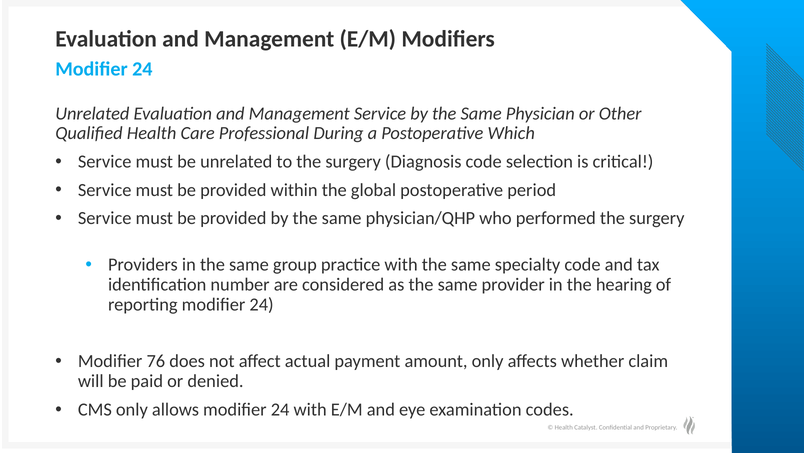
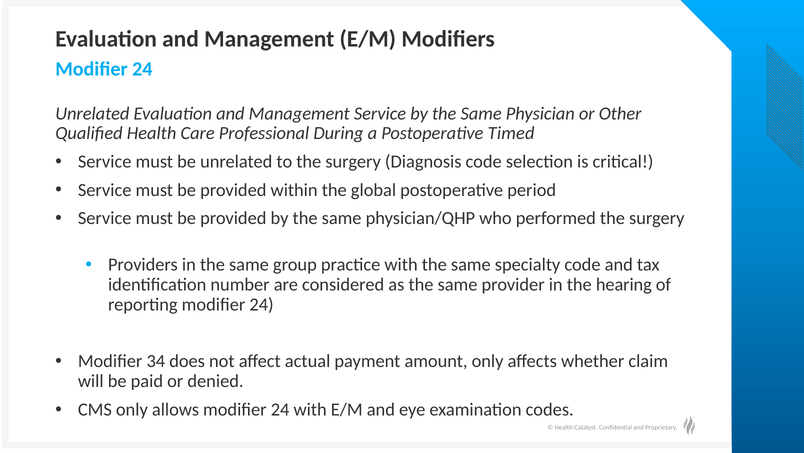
Which: Which -> Timed (511, 133)
76: 76 -> 34 (156, 361)
